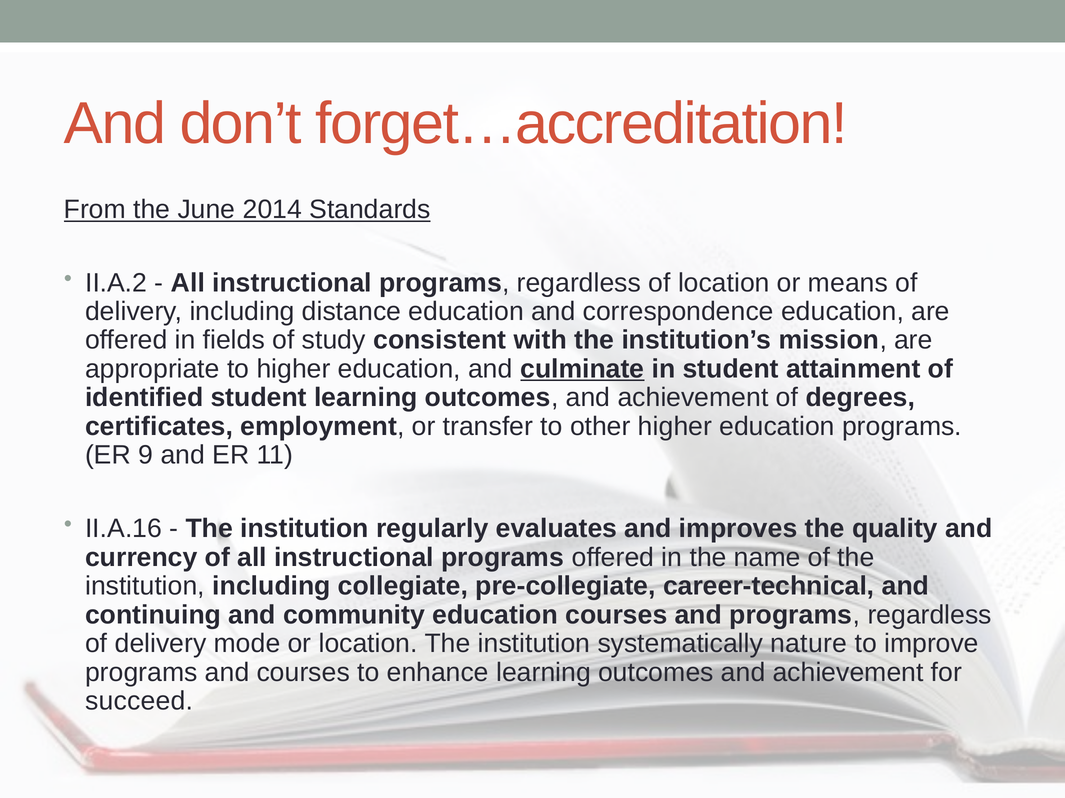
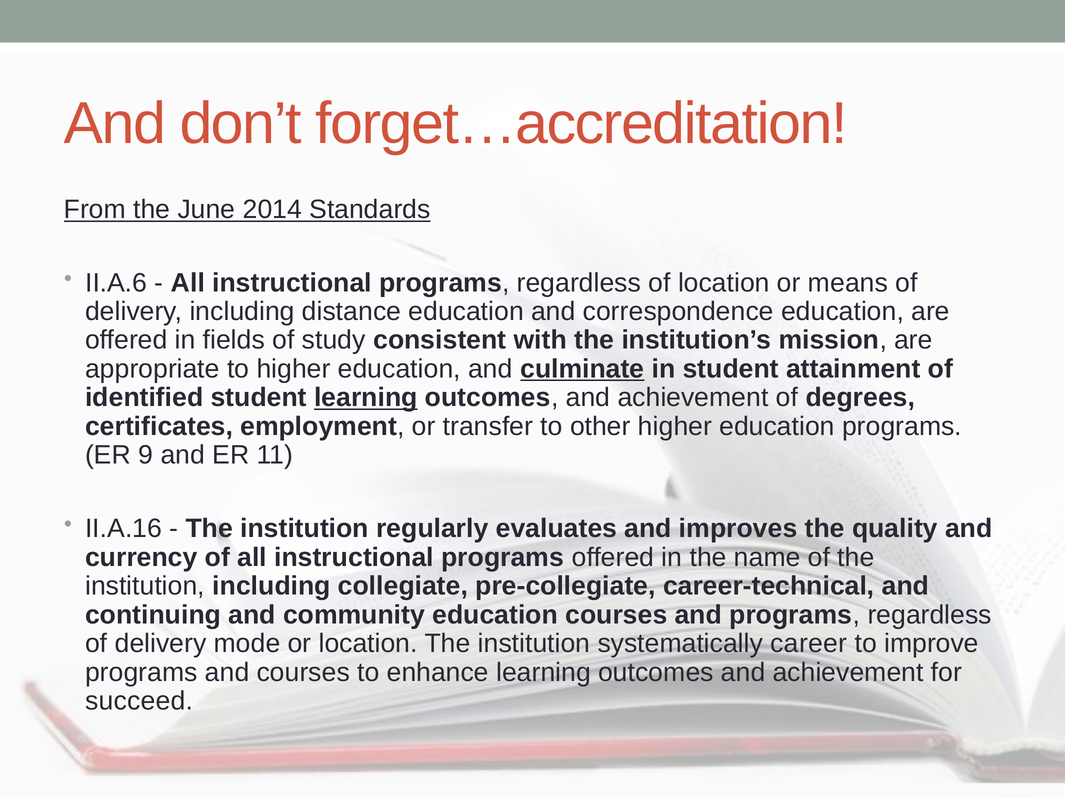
II.A.2: II.A.2 -> II.A.6 (116, 283)
learning underline: none -> present (366, 398)
nature: nature -> career (809, 644)
